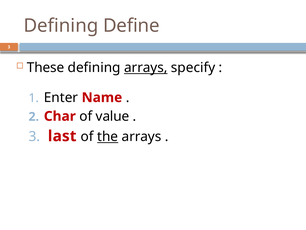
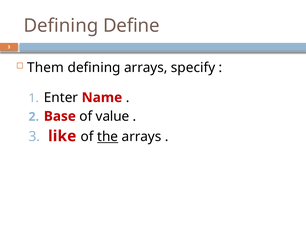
These: These -> Them (45, 68)
arrays underline: present -> none (146, 68)
Char: Char -> Base (60, 116)
last: last -> like (62, 136)
